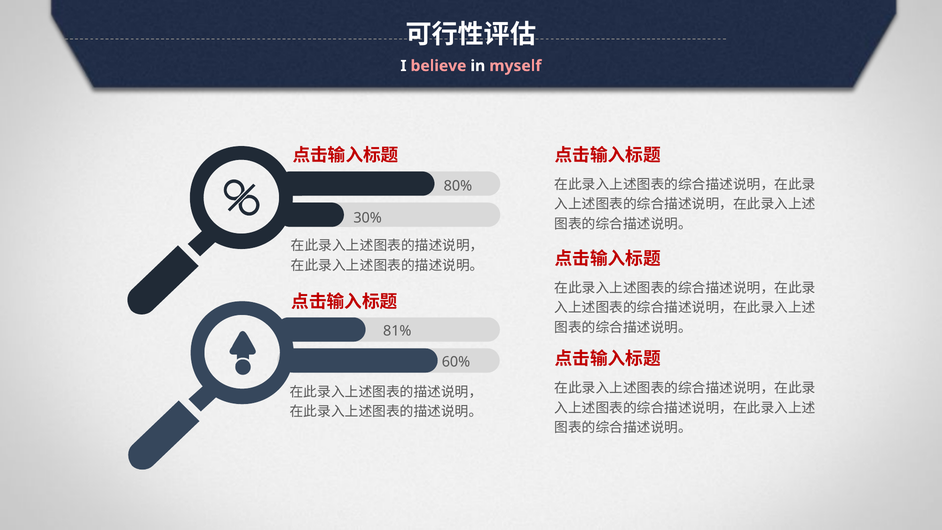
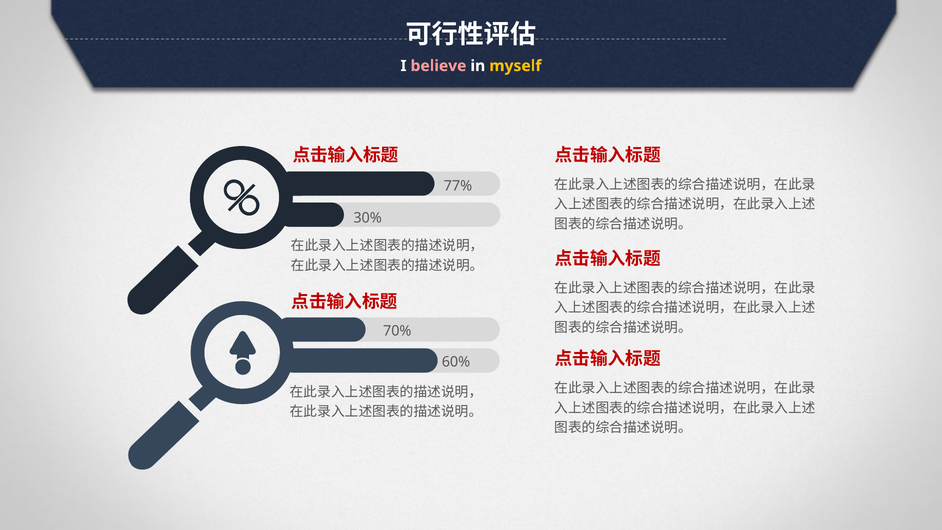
myself colour: pink -> yellow (515, 66)
80%: 80% -> 77% (458, 186)
81%: 81% -> 70% (397, 331)
